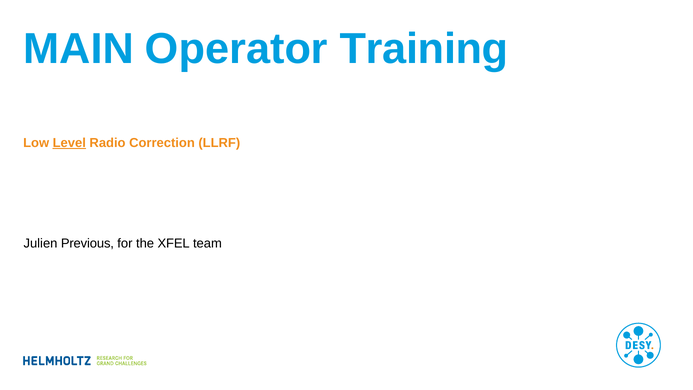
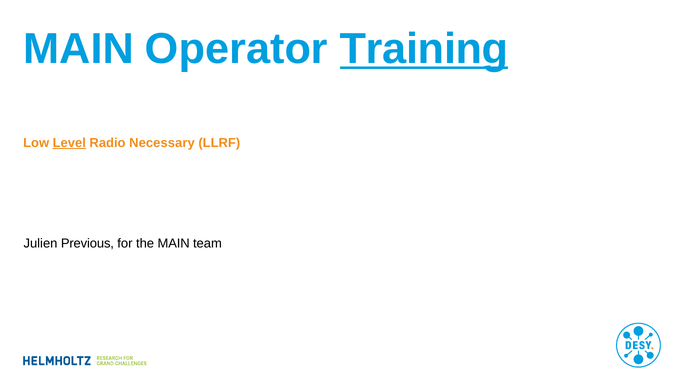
Training underline: none -> present (424, 49)
Correction: Correction -> Necessary (162, 143)
the XFEL: XFEL -> MAIN (174, 243)
